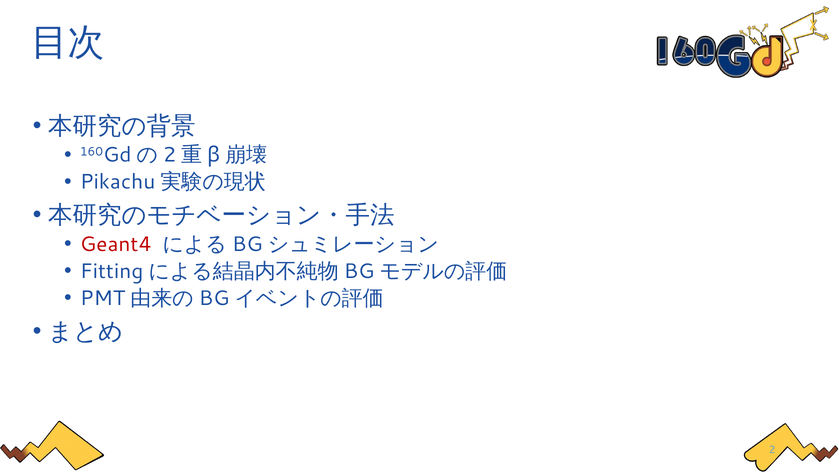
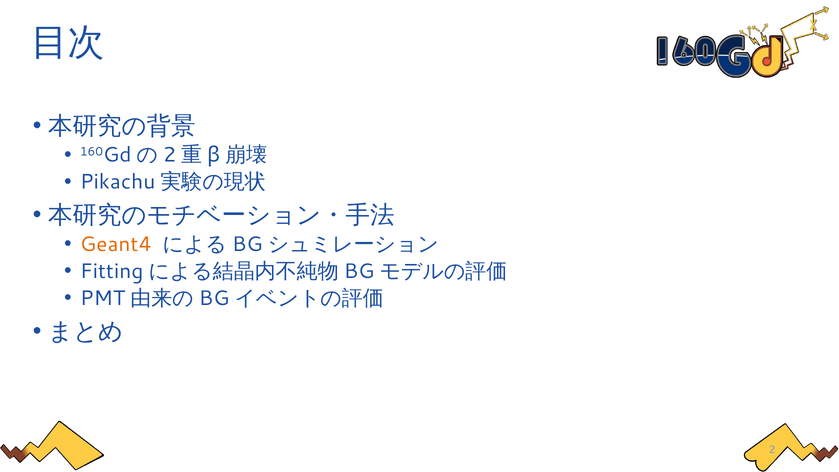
Geant4 colour: red -> orange (116, 244)
